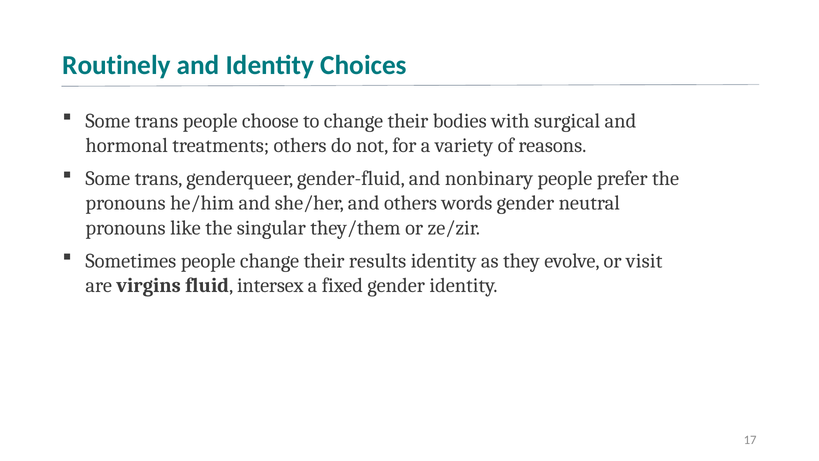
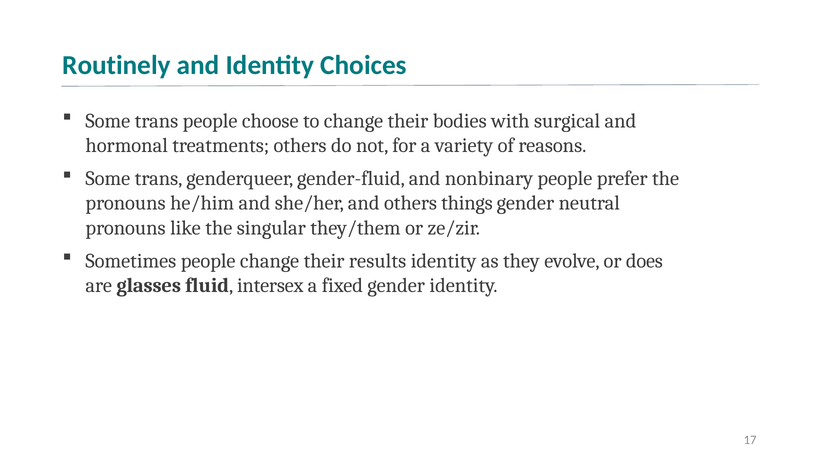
words: words -> things (467, 203)
visit: visit -> does (644, 261)
virgins: virgins -> glasses (149, 285)
